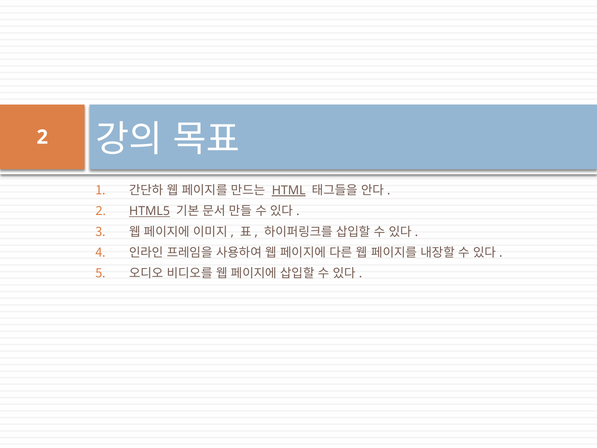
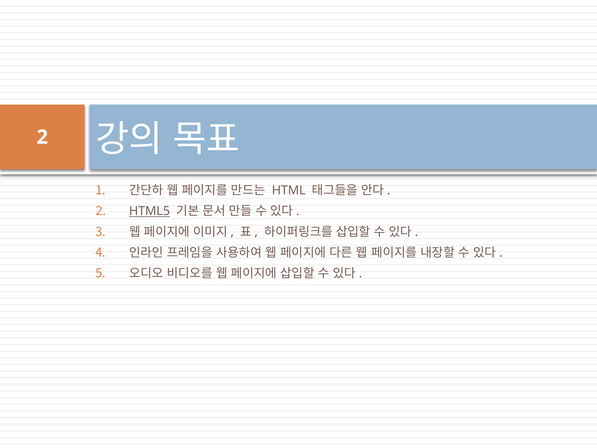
HTML underline: present -> none (289, 190)
